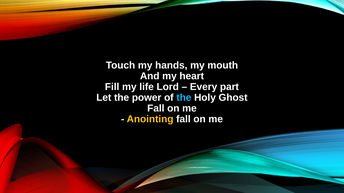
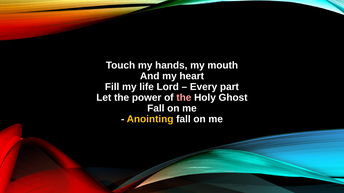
the colour: light blue -> pink (184, 98)
